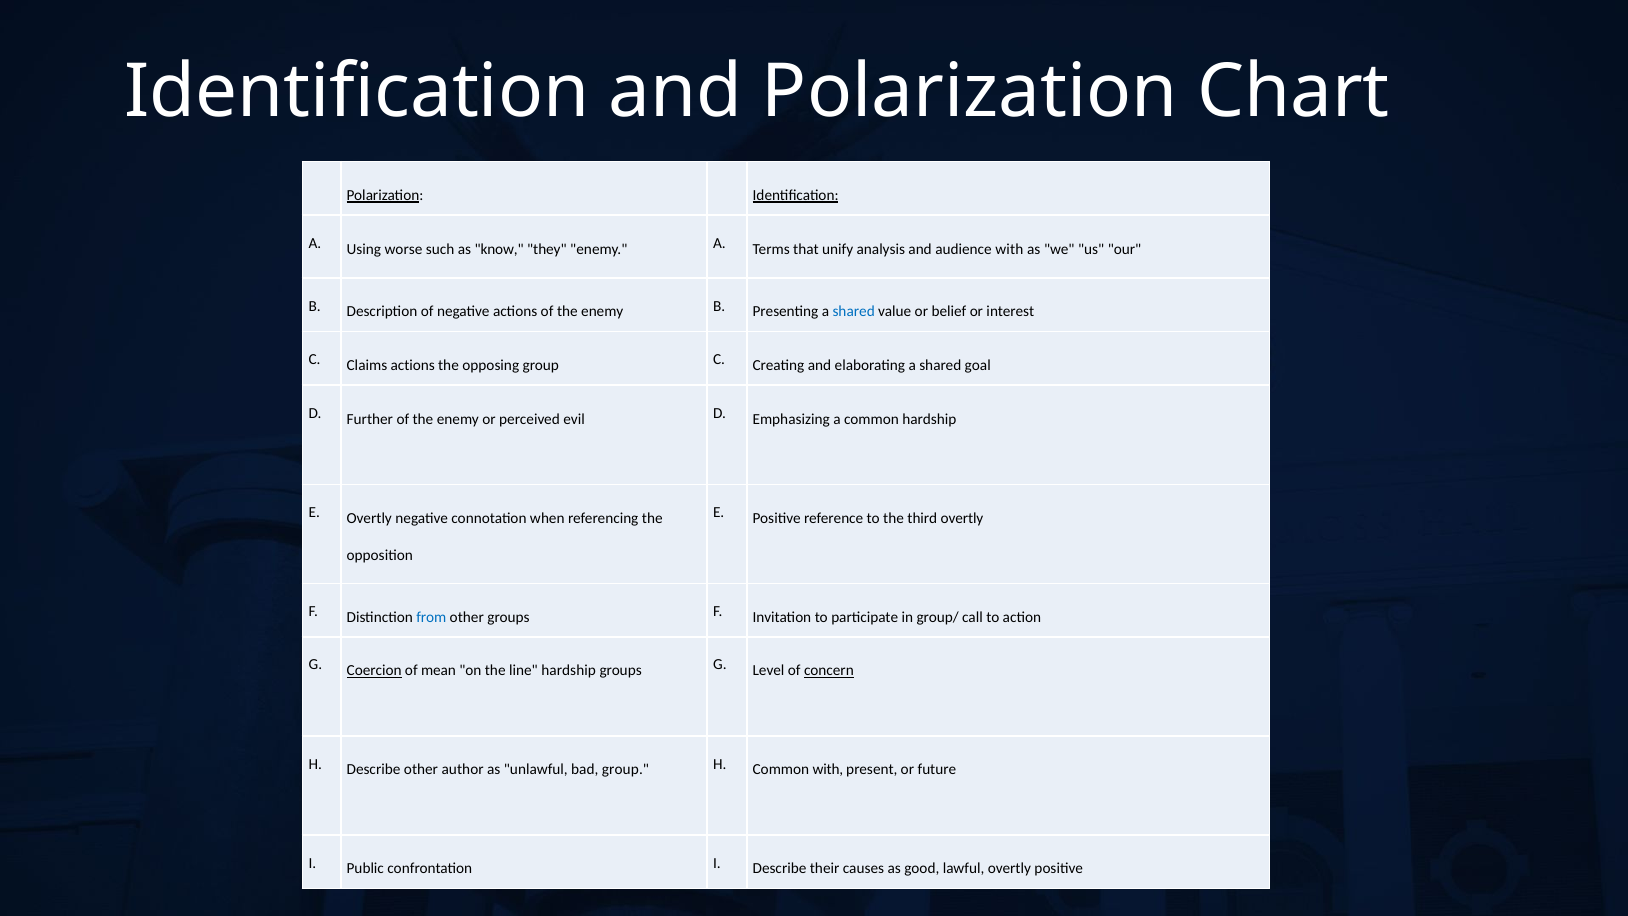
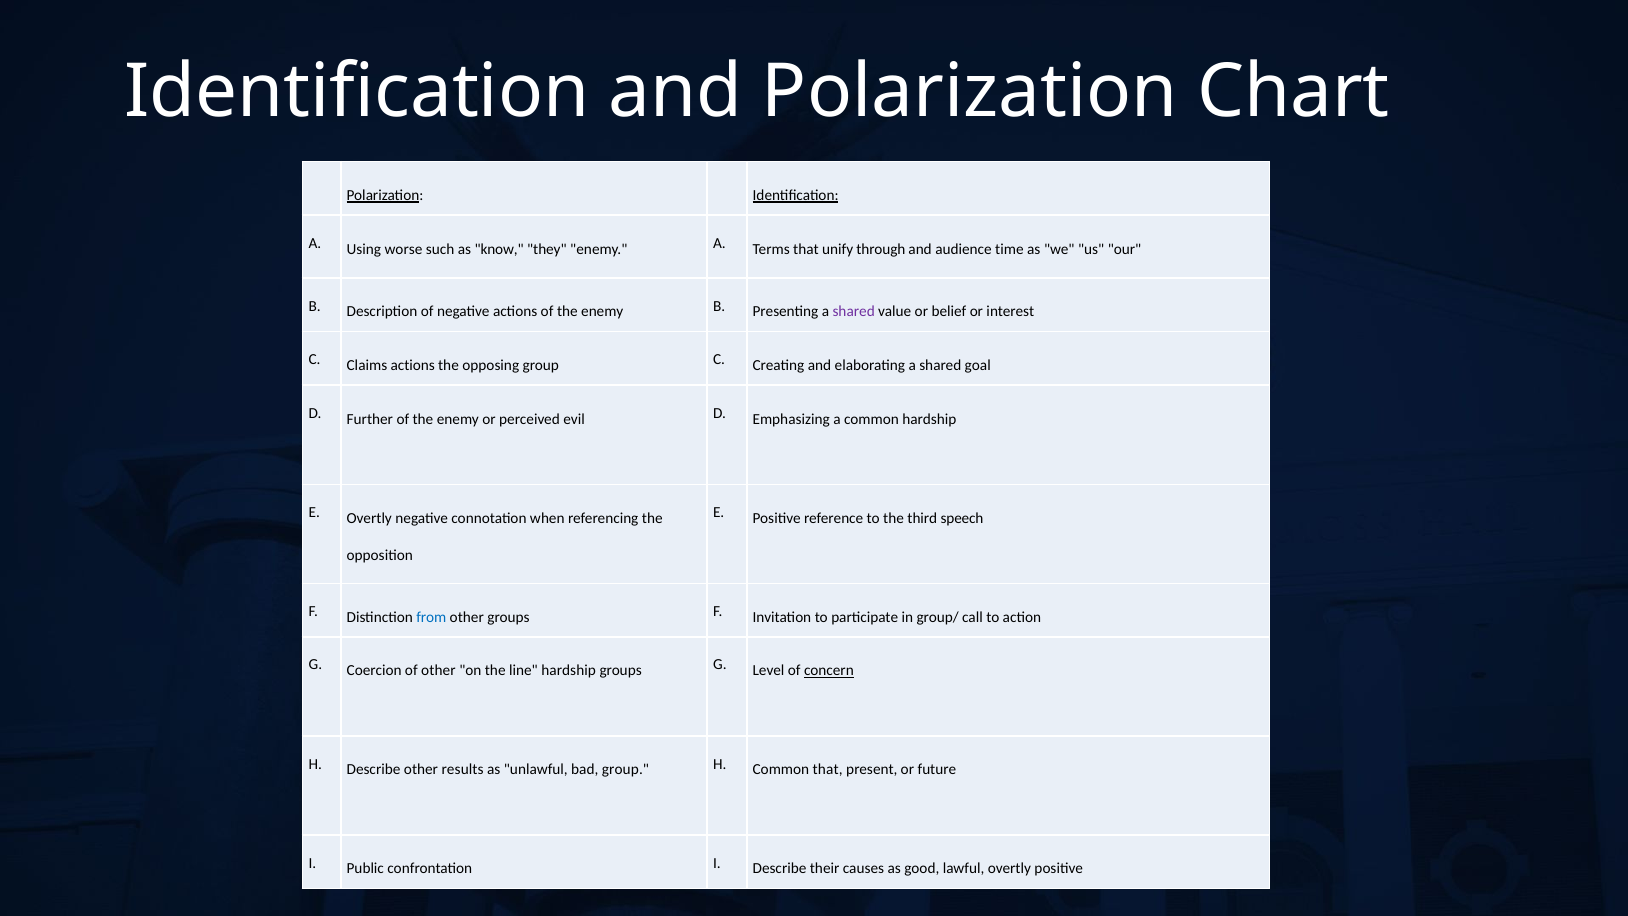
analysis: analysis -> through (881, 249)
audience with: with -> time (1009, 249)
shared colour: blue -> purple (854, 312)
third overtly: overtly -> speech (962, 518)
Coercion underline: present -> none (374, 671)
of mean: mean -> other (438, 671)
author: author -> results (463, 770)
Common with: with -> that (828, 770)
